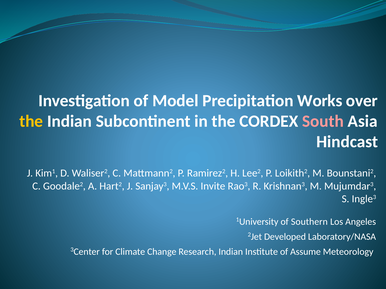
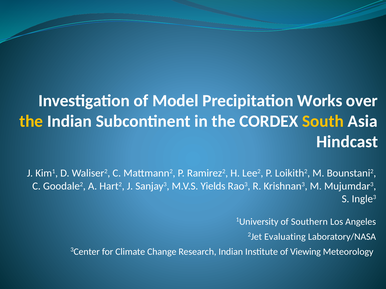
South colour: pink -> yellow (323, 121)
Invite: Invite -> Yields (213, 186)
Developed: Developed -> Evaluating (285, 237)
Assume: Assume -> Viewing (306, 252)
